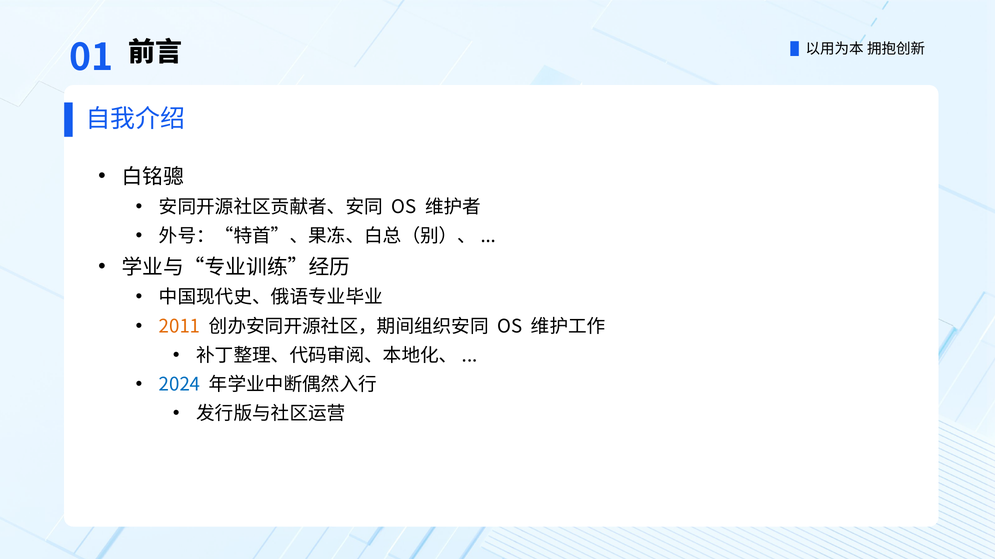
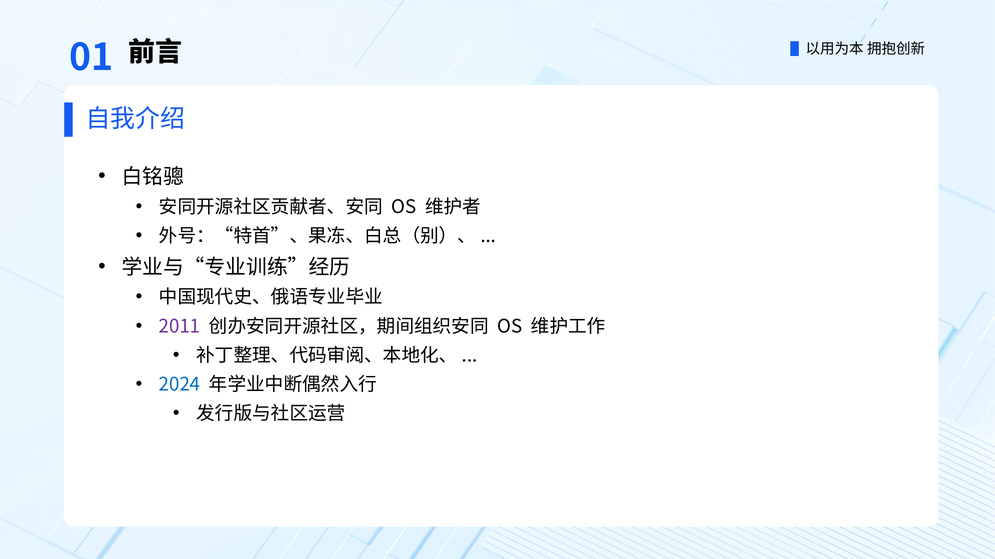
2011 colour: orange -> purple (180, 327)
